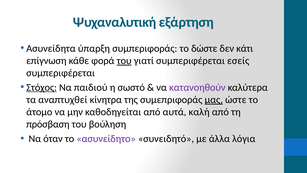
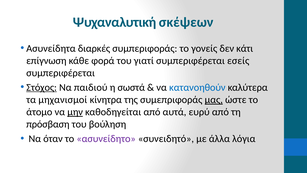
εξάρτηση: εξάρτηση -> σκέψεων (186, 22)
ύπαρξη: ύπαρξη -> διαρκές (94, 48)
δώστε: δώστε -> γονείς (204, 48)
του underline: present -> none (124, 61)
σωστό: σωστό -> σωστά (131, 87)
κατανοηθούν colour: purple -> blue (197, 87)
αναπτυχθεί: αναπτυχθεί -> μηχανισμοί (63, 100)
μην underline: none -> present (75, 112)
καλή: καλή -> ευρύ (199, 112)
